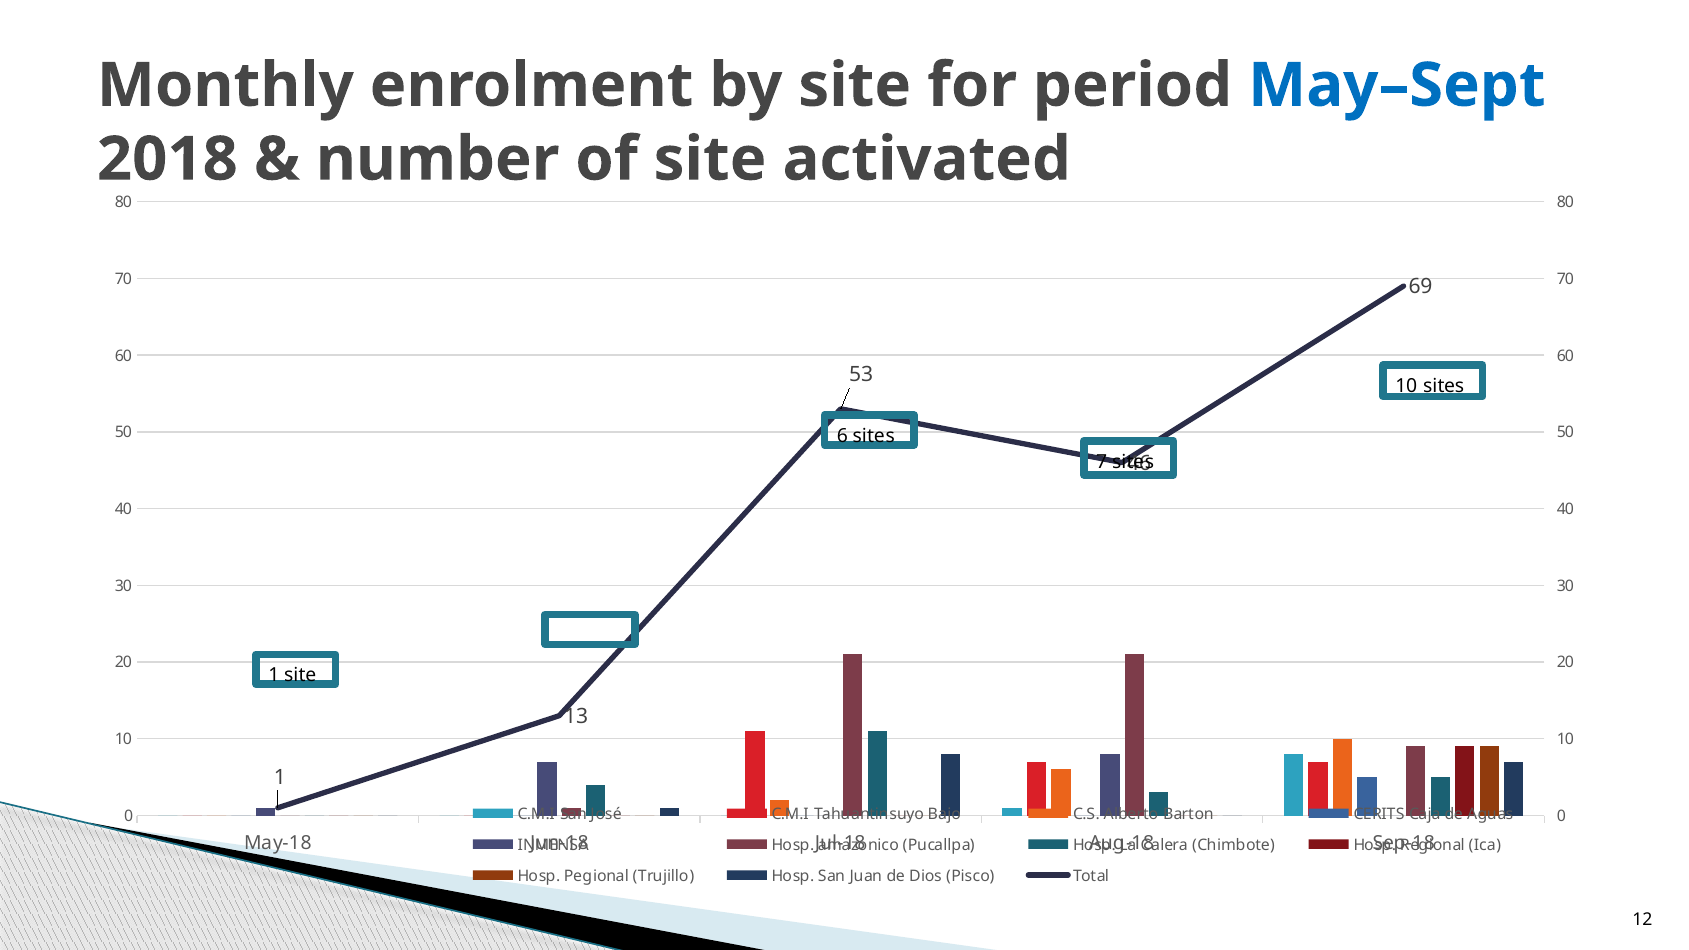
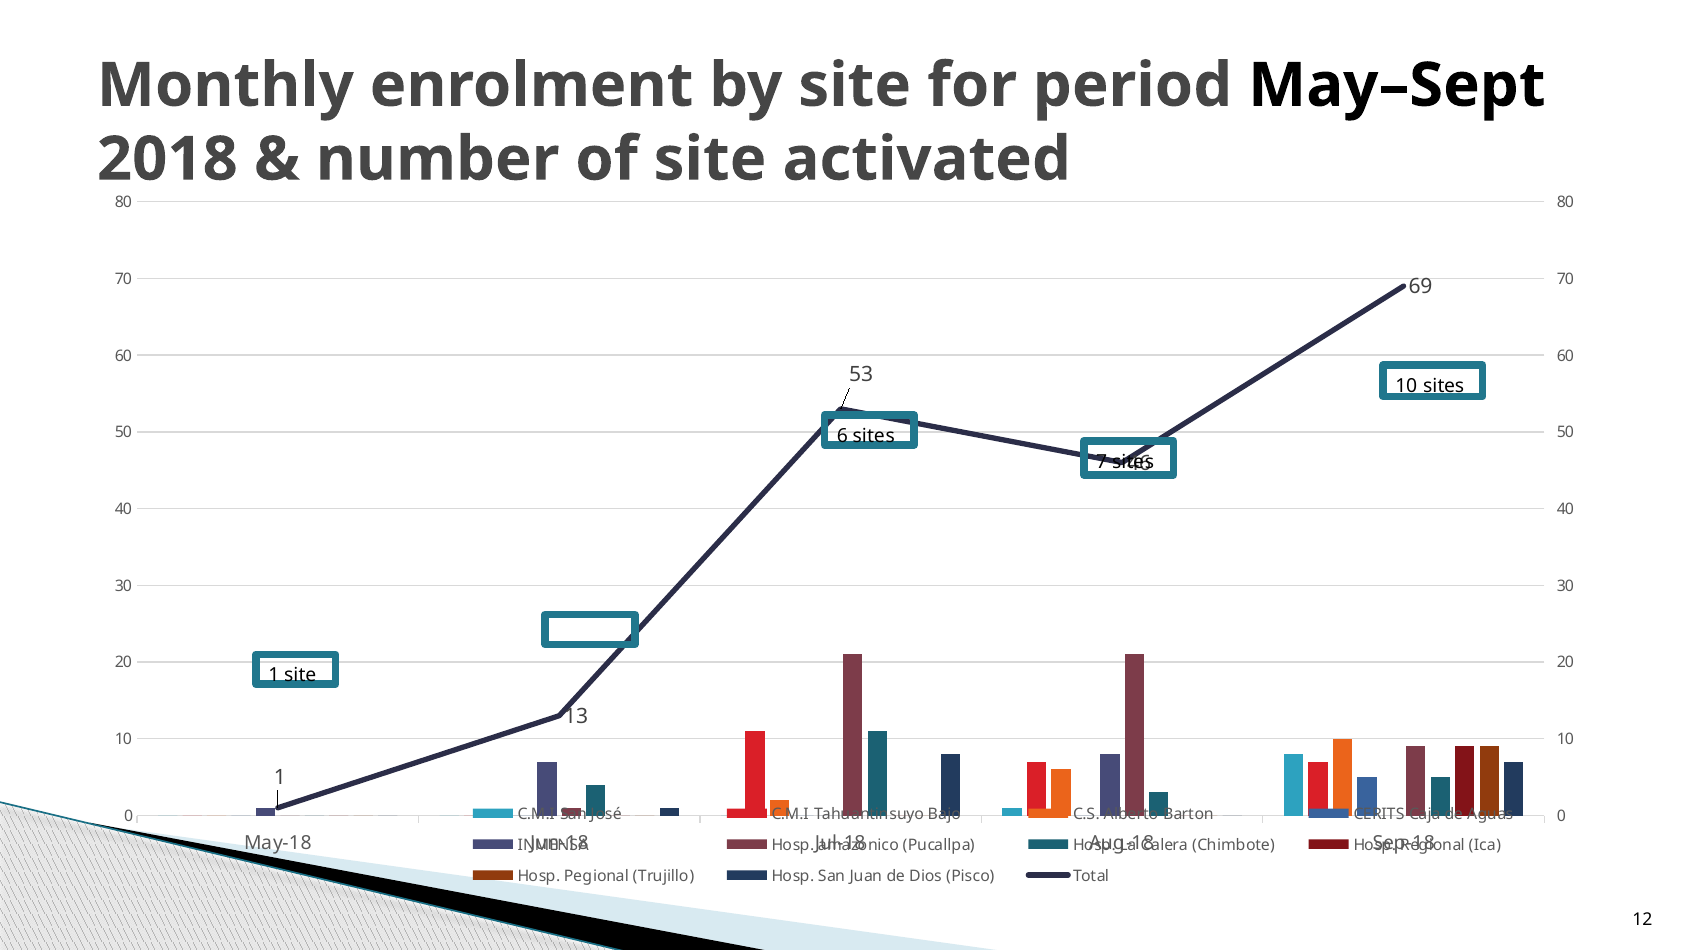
May–Sept colour: blue -> black (1397, 86)
